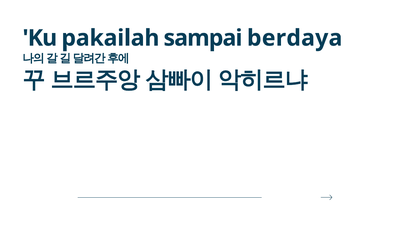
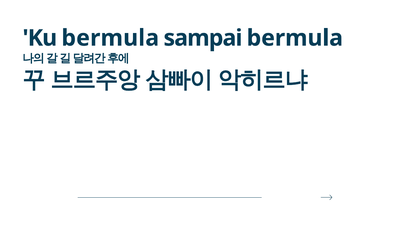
Ku pakailah: pakailah -> bermula (110, 38)
sampai berdaya: berdaya -> bermula (295, 38)
